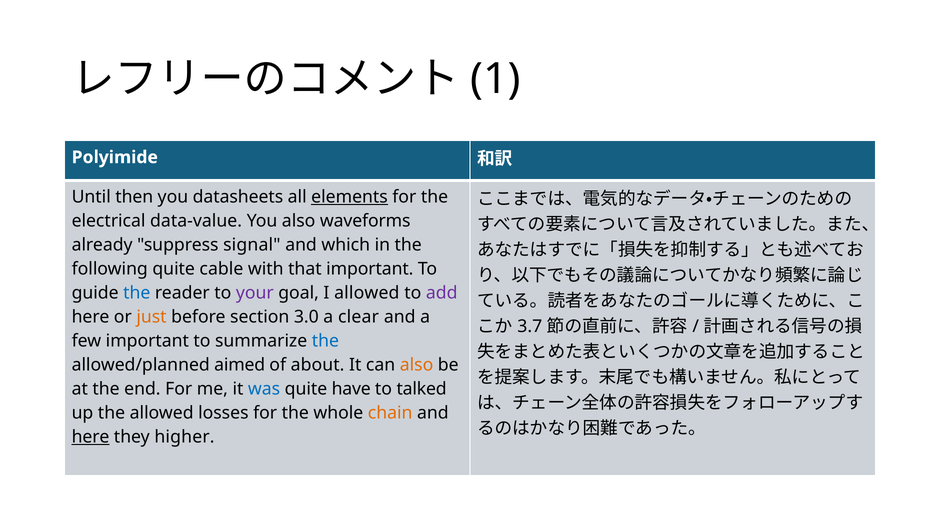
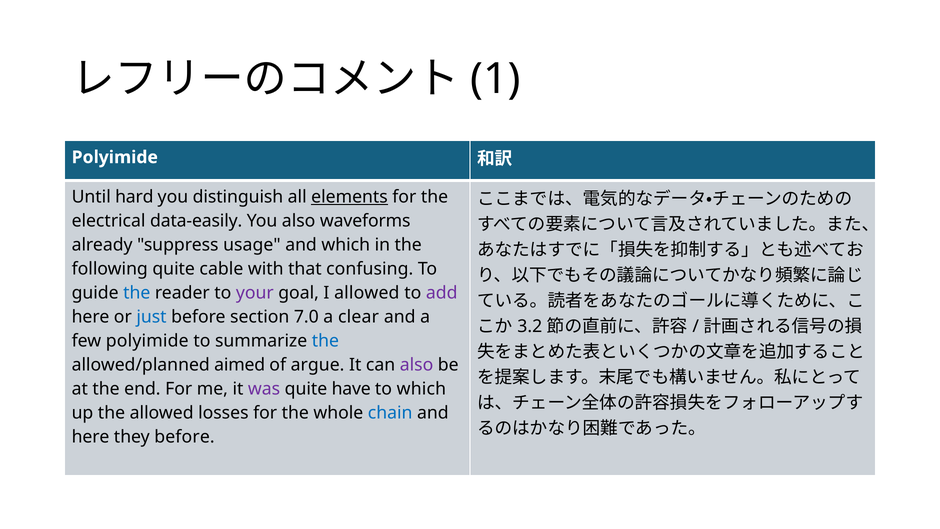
then: then -> hard (134, 197)
datasheets: datasheets -> distinguish (238, 197)
data-value: data-value -> data-easily (196, 221)
signal: signal -> usage (252, 245)
that important: important -> confusing (370, 269)
just colour: orange -> blue (151, 317)
3.0: 3.0 -> 7.0 (306, 317)
3.7: 3.7 -> 3.2 (530, 326)
few important: important -> polyimide (147, 341)
about: about -> argue (318, 365)
also colour: orange -> purple (417, 365)
was colour: blue -> purple (264, 389)
to talked: talked -> which (421, 389)
chain colour: orange -> blue (390, 413)
here underline: present -> none (91, 437)
they higher: higher -> before (184, 437)
